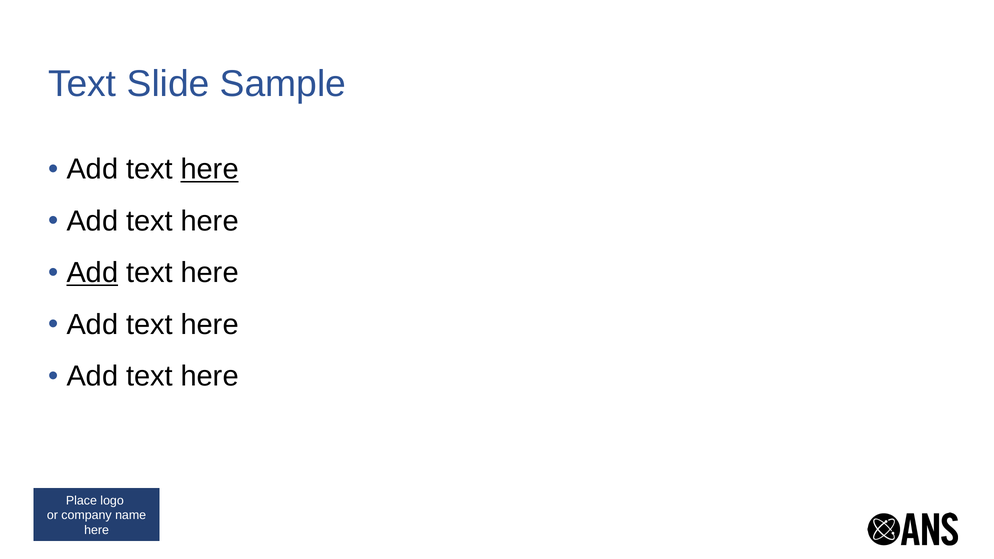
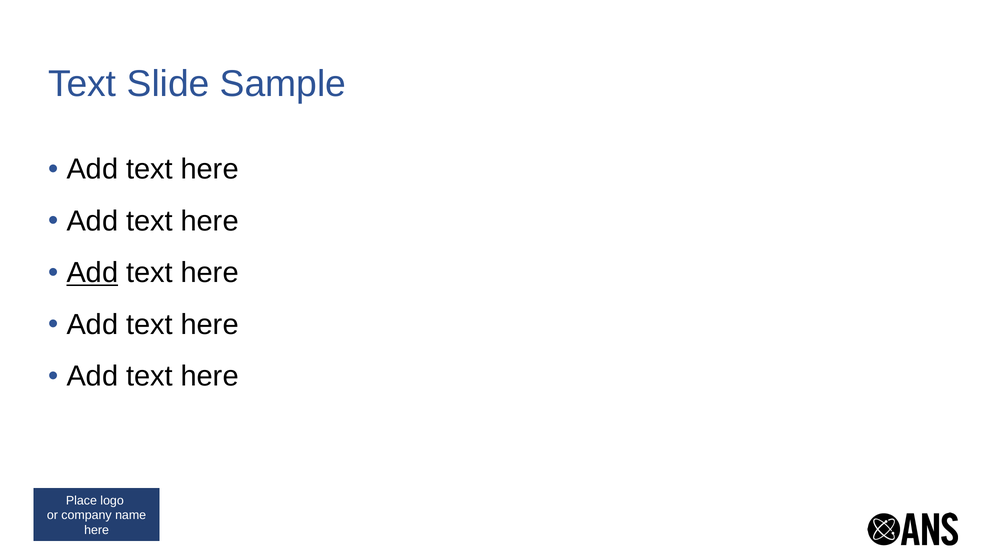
here underline: present -> none (210, 169)
